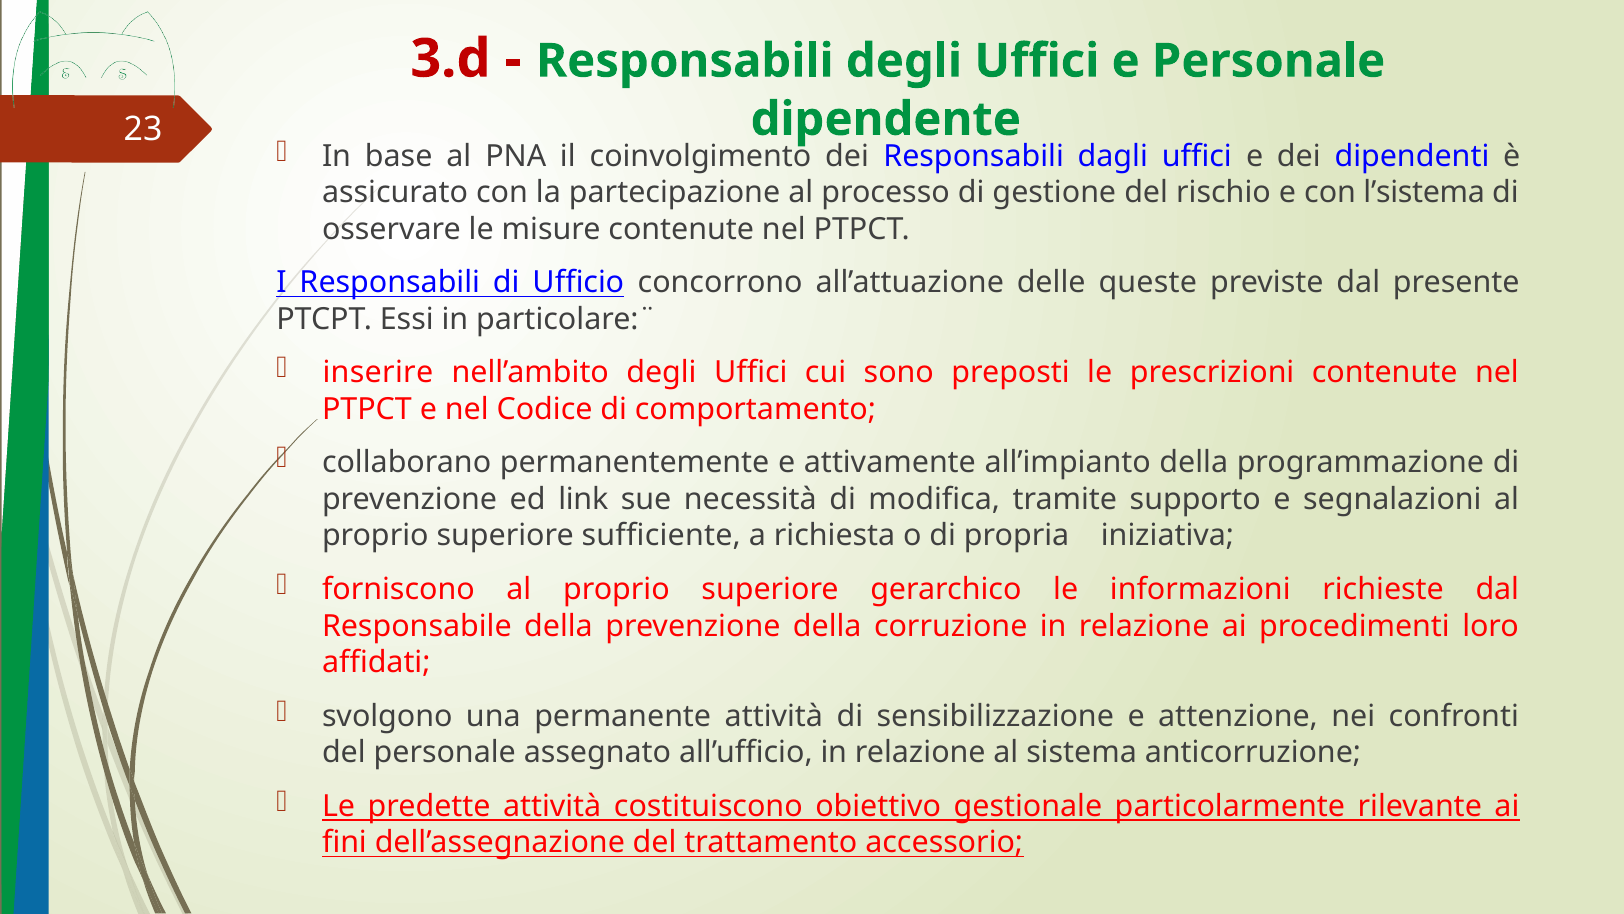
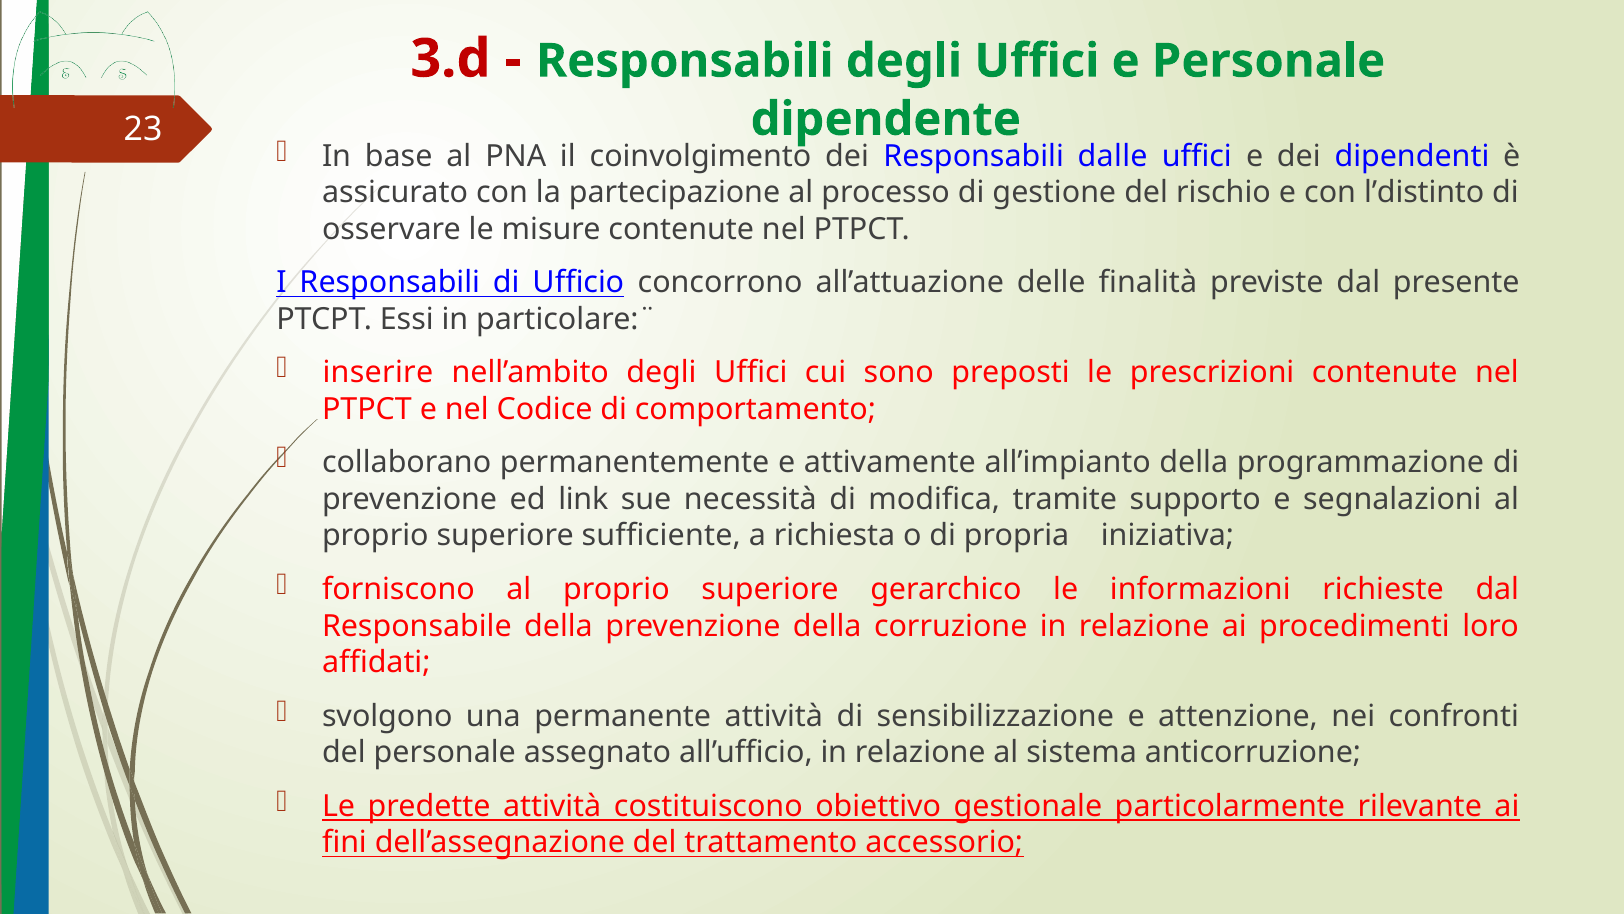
dagli: dagli -> dalle (1113, 156)
l’sistema: l’sistema -> l’distinto (1424, 193)
queste: queste -> finalità (1148, 283)
